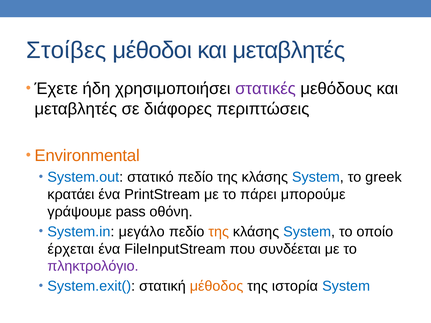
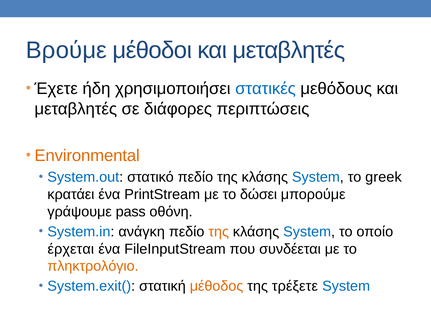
Στοίβες: Στοίβες -> Βρούμε (66, 50)
στατικές colour: purple -> blue (265, 89)
πάρει: πάρει -> δώσει (259, 195)
μεγάλο: μεγάλο -> ανάγκη (142, 232)
πληκτρολόγιο colour: purple -> orange (93, 266)
ιστορία: ιστορία -> τρέξετε (295, 286)
